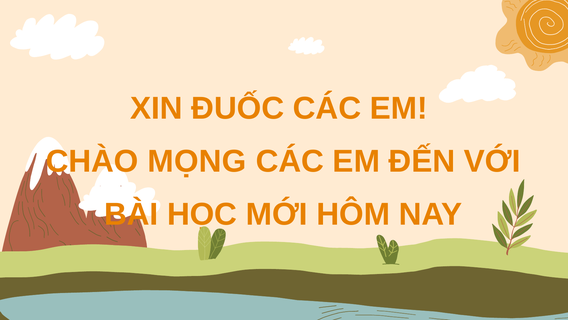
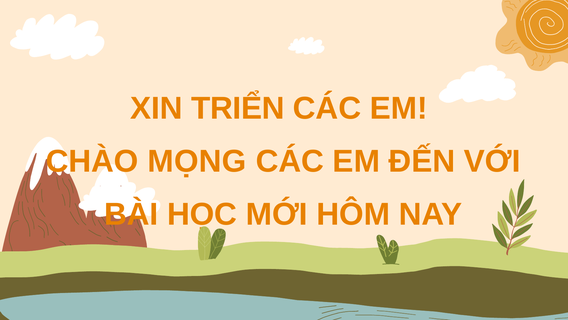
ĐUỐC: ĐUỐC -> TRIỂN (238, 108)
